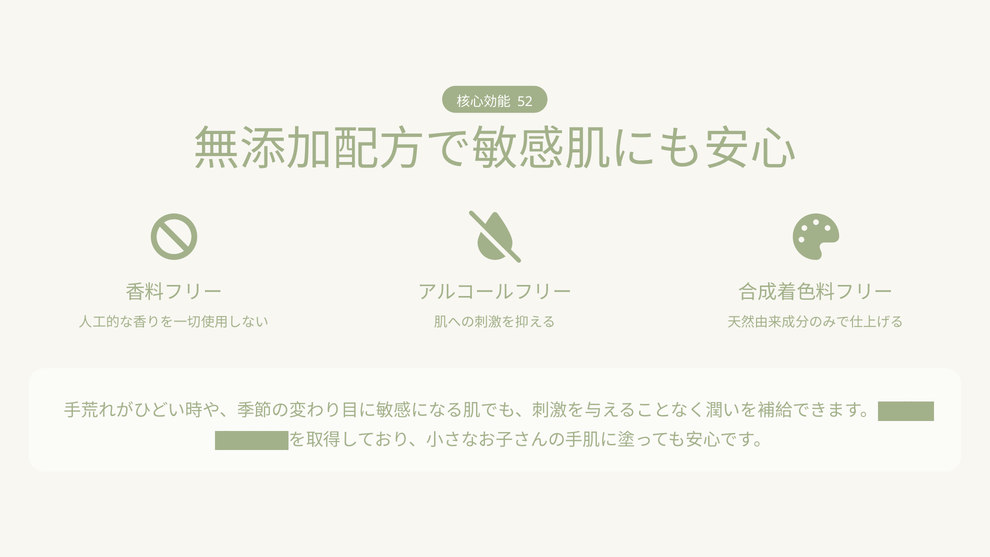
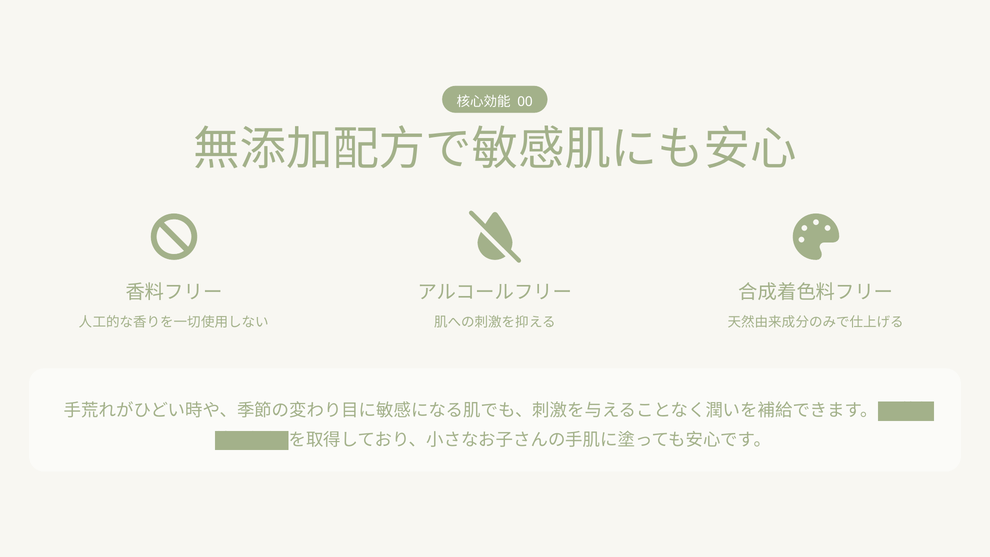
52: 52 -> 00 (525, 102)
